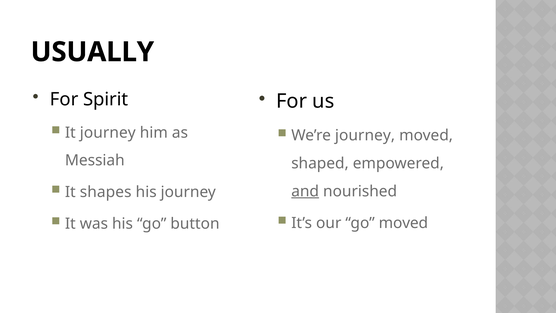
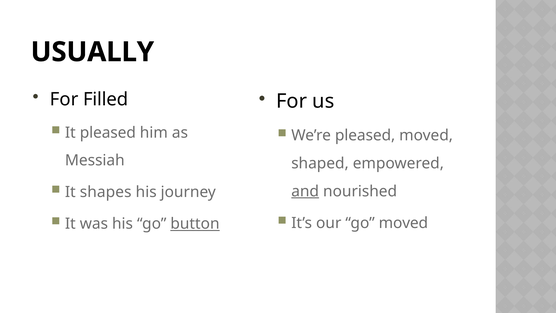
Spirit: Spirit -> Filled (106, 99)
It journey: journey -> pleased (108, 133)
We’re journey: journey -> pleased (365, 135)
button underline: none -> present (195, 224)
